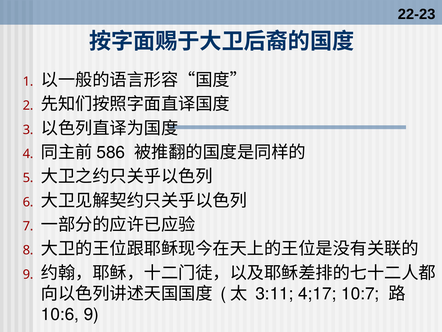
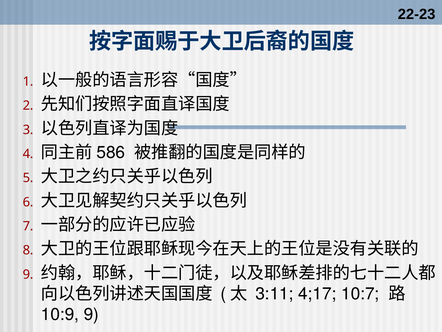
10:6: 10:6 -> 10:9 (60, 314)
